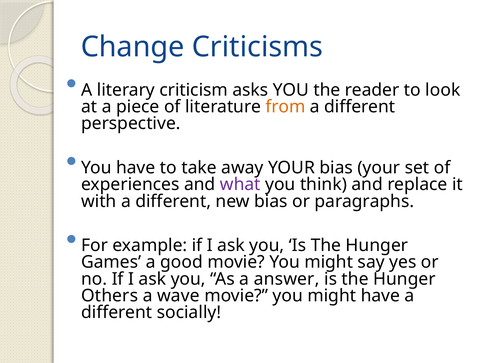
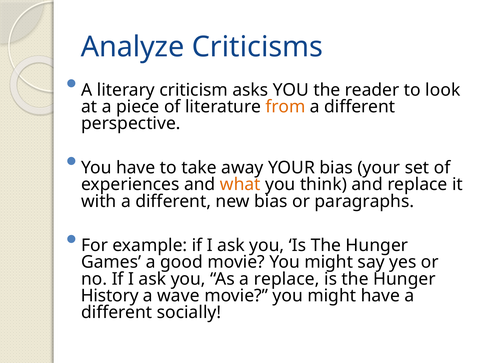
Change: Change -> Analyze (133, 47)
what colour: purple -> orange (240, 184)
a answer: answer -> replace (287, 279)
Others: Others -> History (110, 296)
